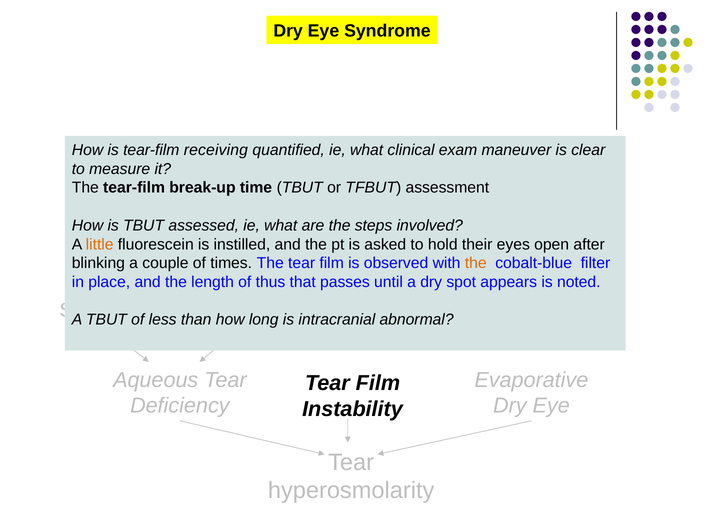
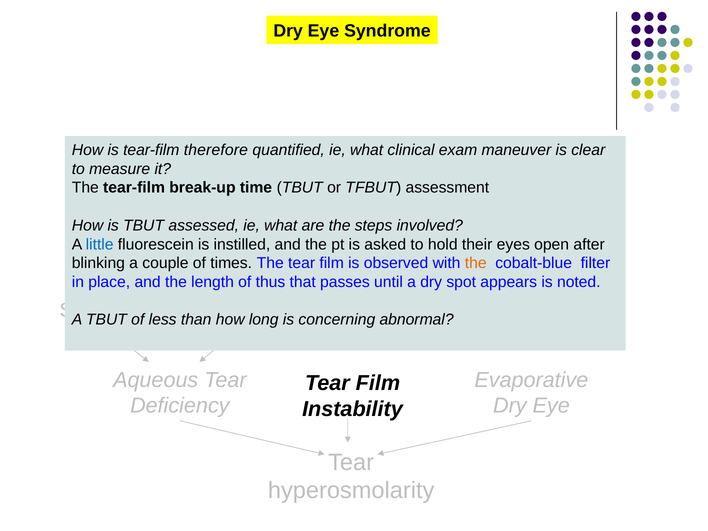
receiving: receiving -> therefore (216, 150)
little colour: orange -> blue (100, 244)
intracranial: intracranial -> concerning (337, 320)
